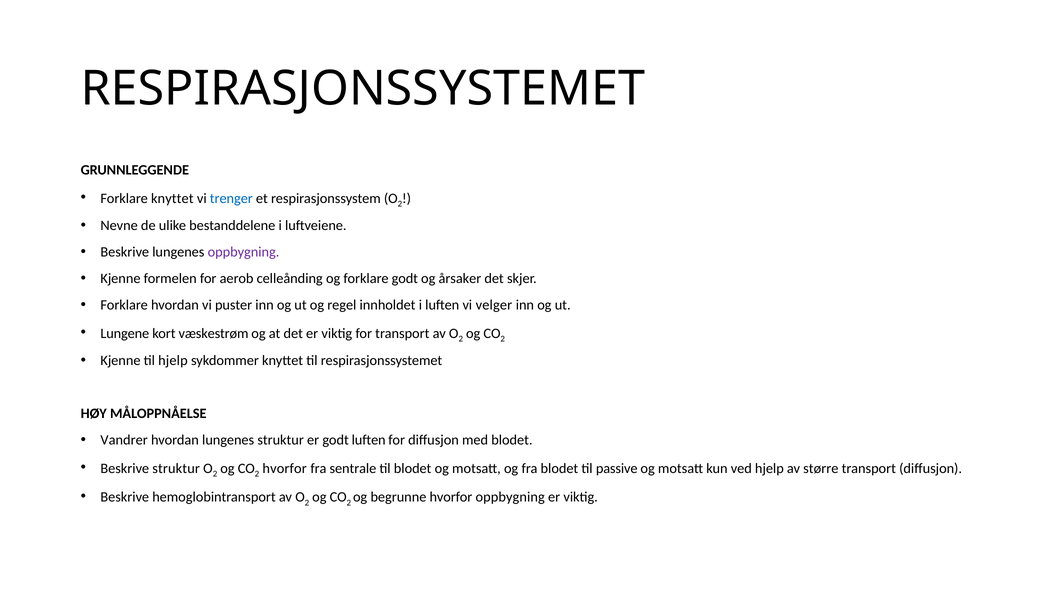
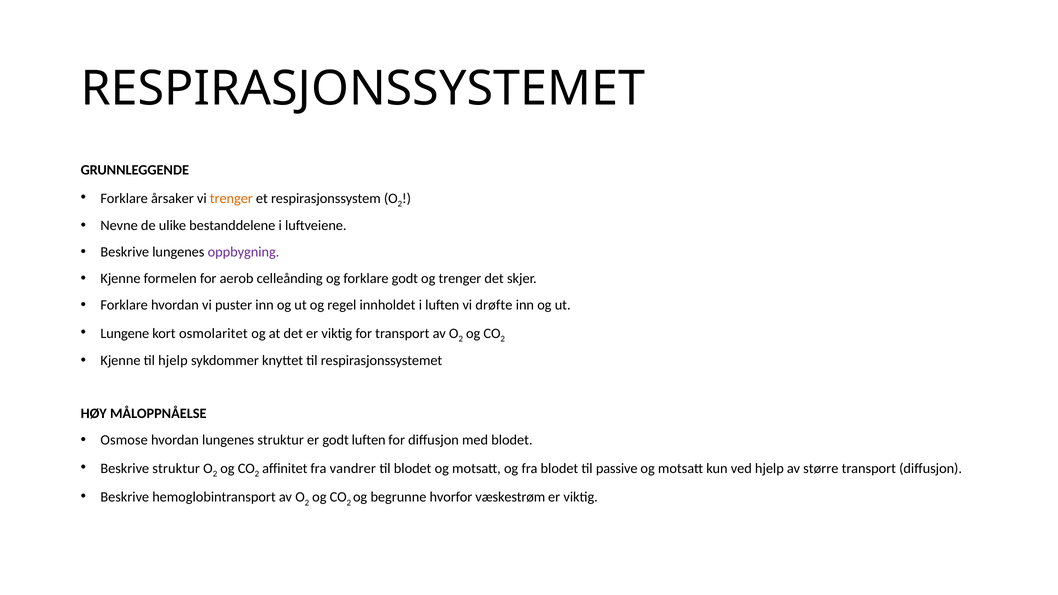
Forklare knyttet: knyttet -> årsaker (172, 198)
trenger colour: blue -> orange (231, 198)
og årsaker: årsaker -> trenger (460, 279)
velger: velger -> drøfte (494, 305)
væskestrøm: væskestrøm -> osmolaritet (213, 333)
Vandrer: Vandrer -> Osmose (124, 440)
hvorfor: hvorfor -> affinitet (285, 468)
sentrale: sentrale -> vandrer (353, 468)
hvorfor oppbygning: oppbygning -> væskestrøm (510, 497)
